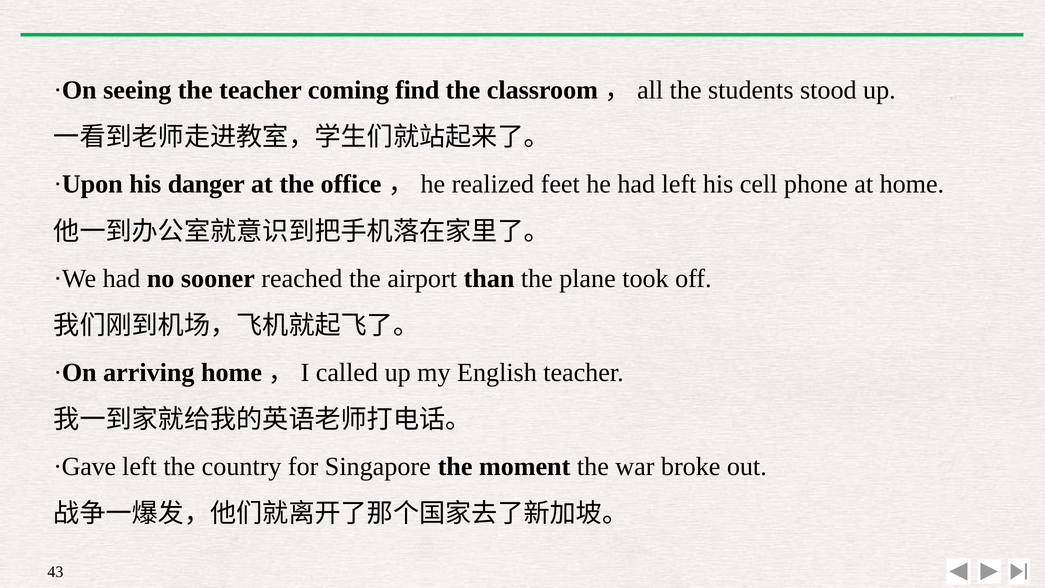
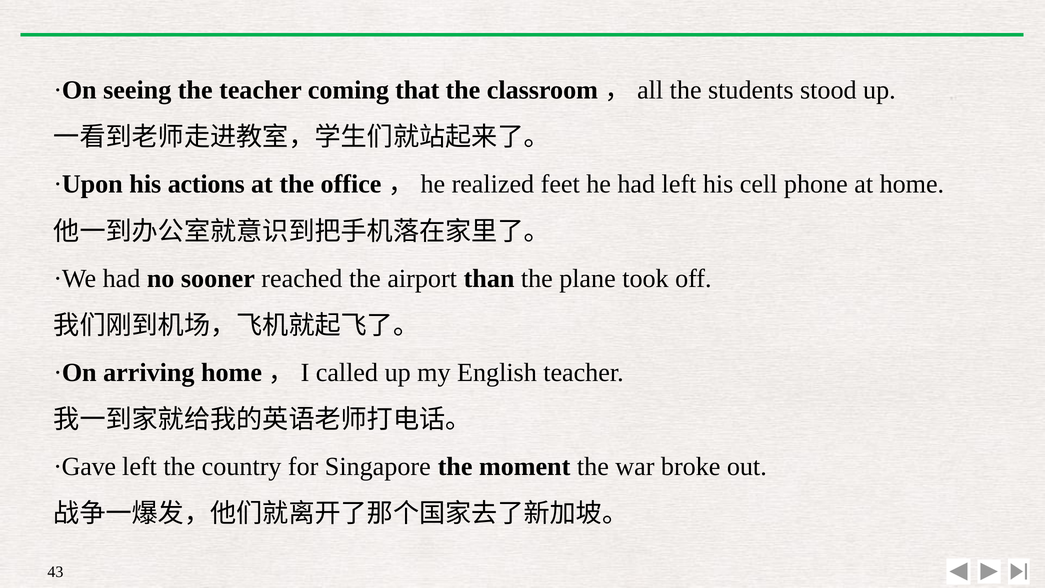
find: find -> that (417, 90)
danger: danger -> actions (206, 184)
